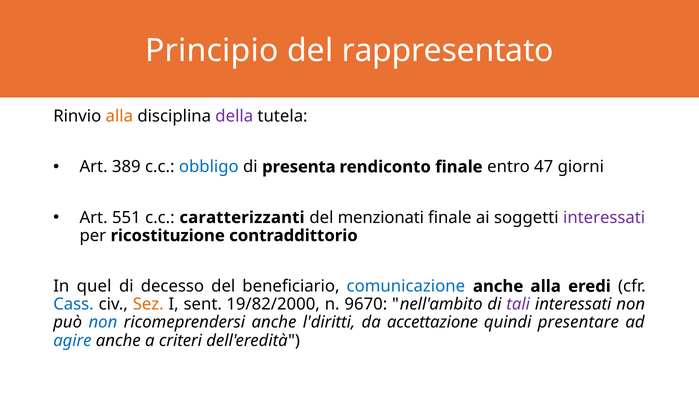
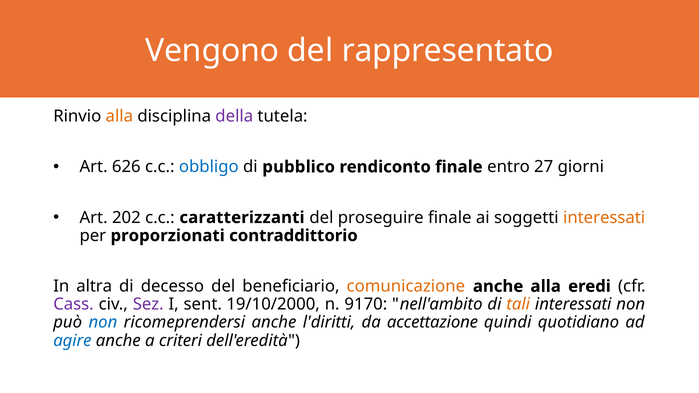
Principio: Principio -> Vengono (212, 51)
389: 389 -> 626 (126, 167)
presenta: presenta -> pubblico (299, 167)
47: 47 -> 27 (544, 167)
551: 551 -> 202 (126, 218)
menzionati: menzionati -> proseguire (381, 218)
interessati colour: purple -> orange (604, 218)
ricostituzione: ricostituzione -> proporzionati (168, 236)
quel: quel -> altra (94, 286)
comunicazione colour: blue -> orange (406, 286)
Cass colour: blue -> purple (74, 305)
Sez colour: orange -> purple (148, 305)
19/82/2000: 19/82/2000 -> 19/10/2000 (273, 305)
9670: 9670 -> 9170 (366, 305)
tali colour: purple -> orange (518, 305)
presentare: presentare -> quotidiano (578, 323)
